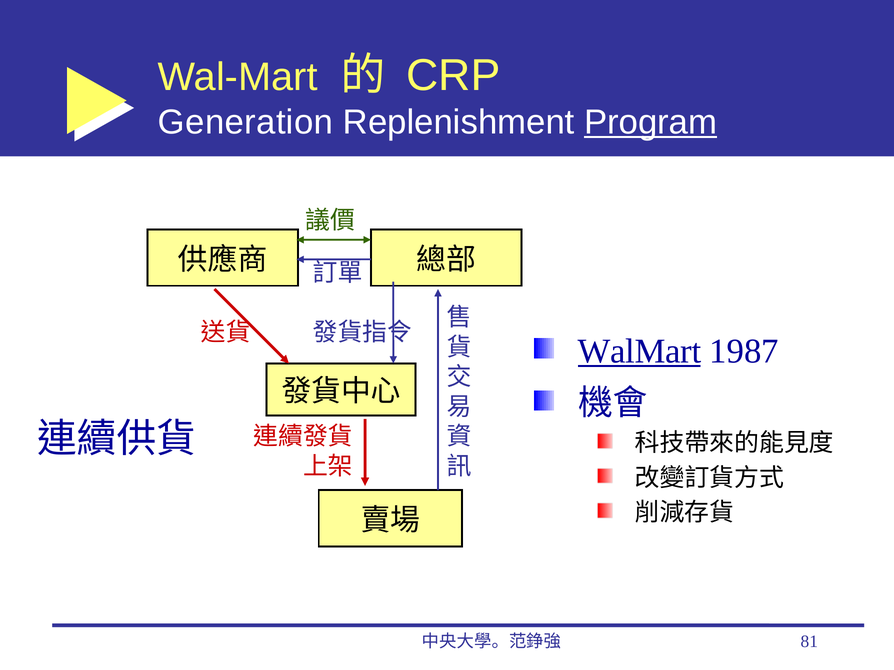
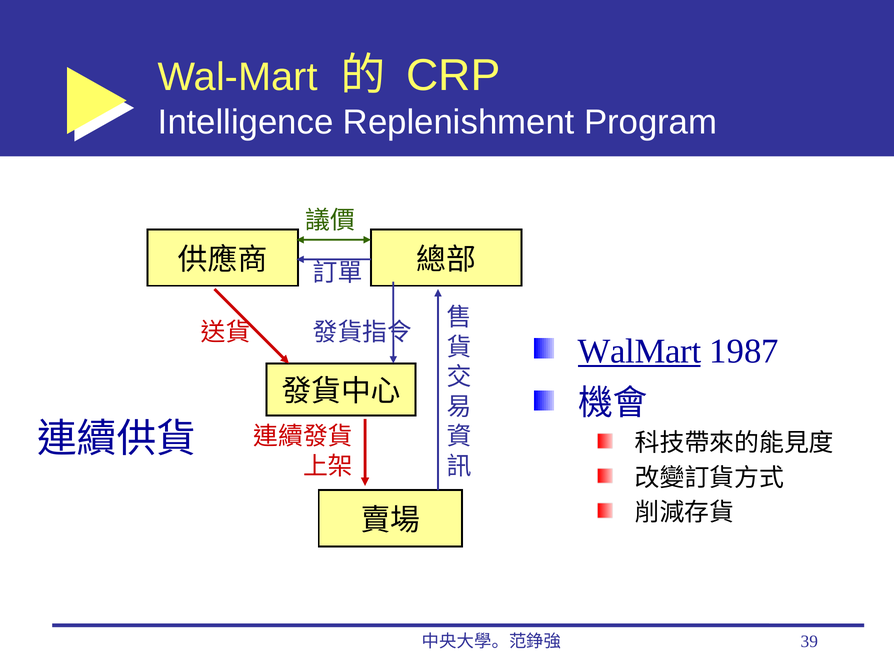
Generation: Generation -> Intelligence (246, 122)
Program underline: present -> none (651, 122)
81: 81 -> 39 (809, 642)
